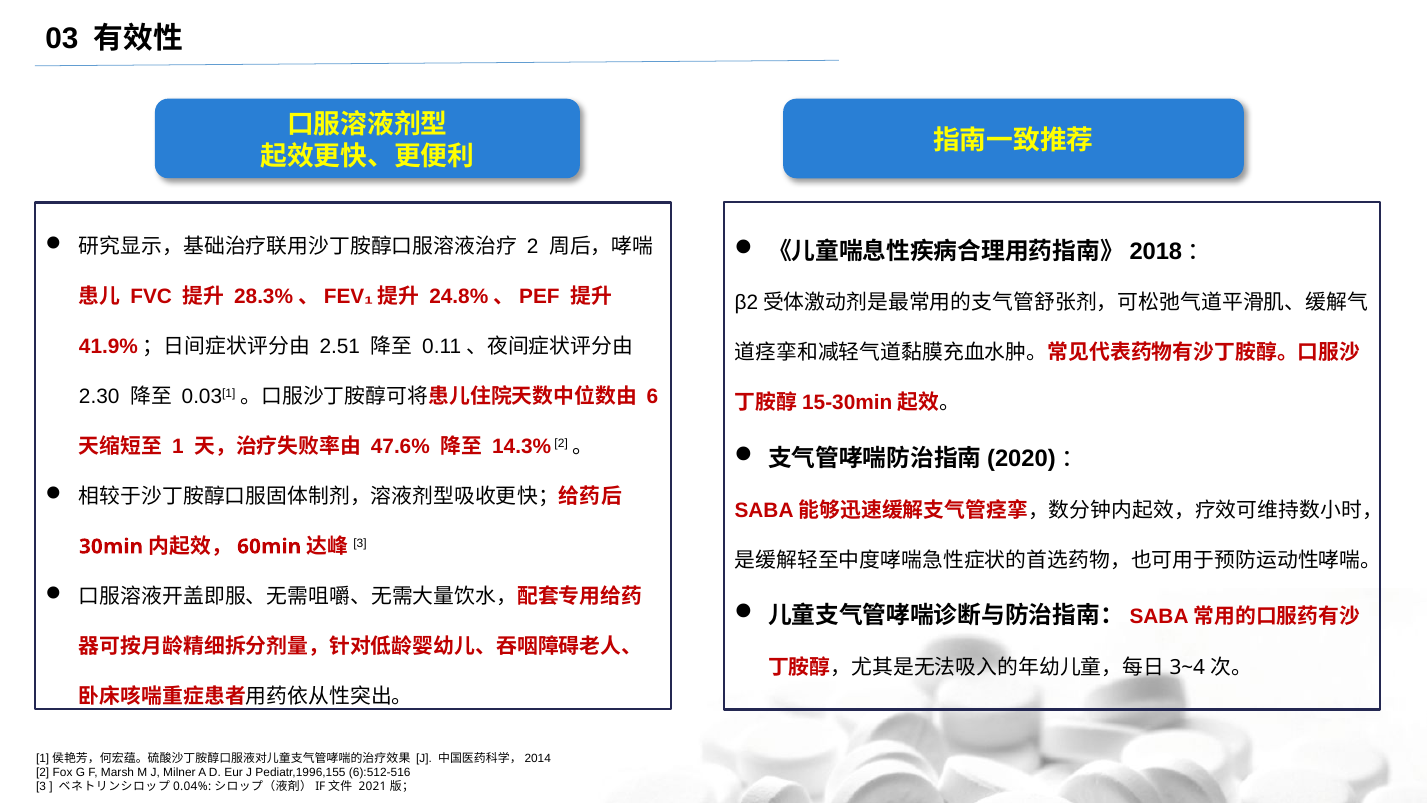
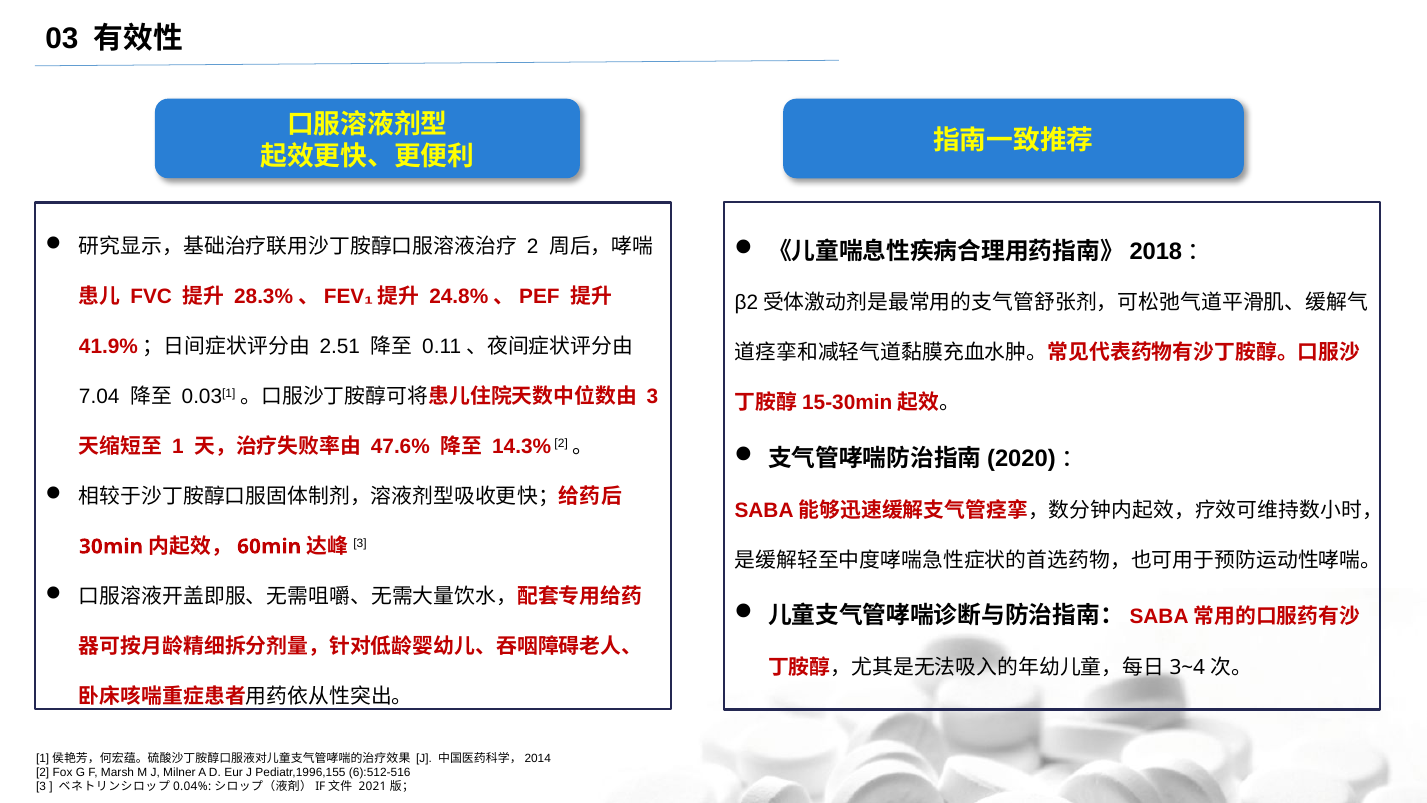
2.30: 2.30 -> 7.04 (99, 396)
6: 6 -> 3 (652, 396)
